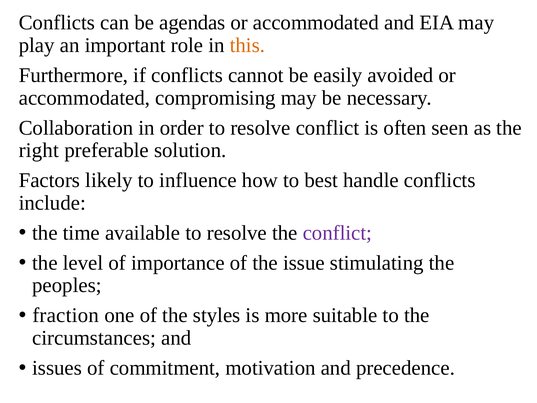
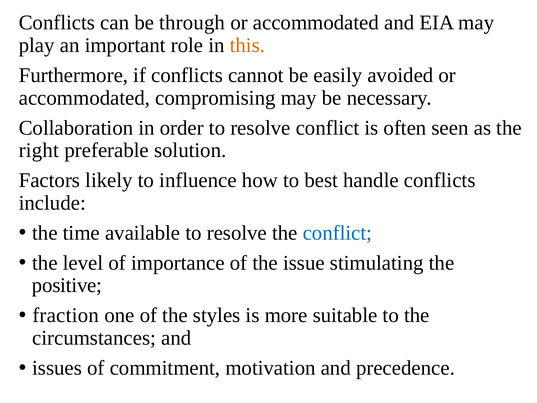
agendas: agendas -> through (192, 23)
conflict colour: purple -> blue (337, 233)
peoples: peoples -> positive (67, 285)
